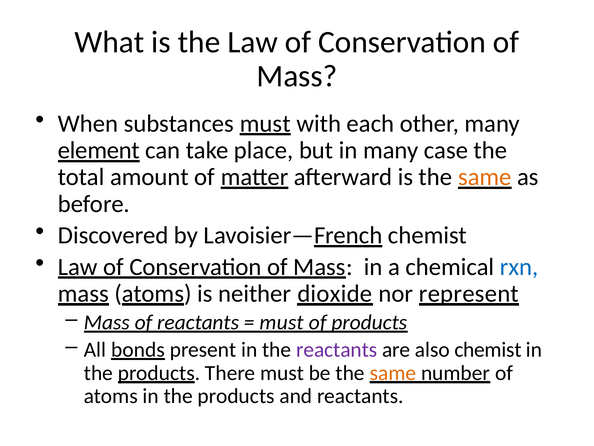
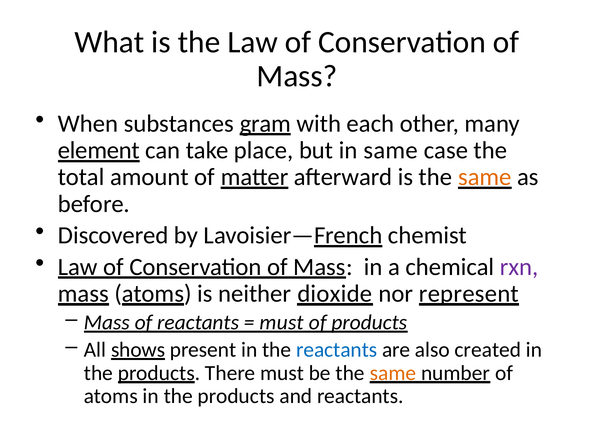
substances must: must -> gram (265, 123)
in many: many -> same (391, 150)
rxn colour: blue -> purple (519, 267)
bonds: bonds -> shows (138, 349)
reactants colour: purple -> blue (337, 349)
also chemist: chemist -> created (488, 349)
